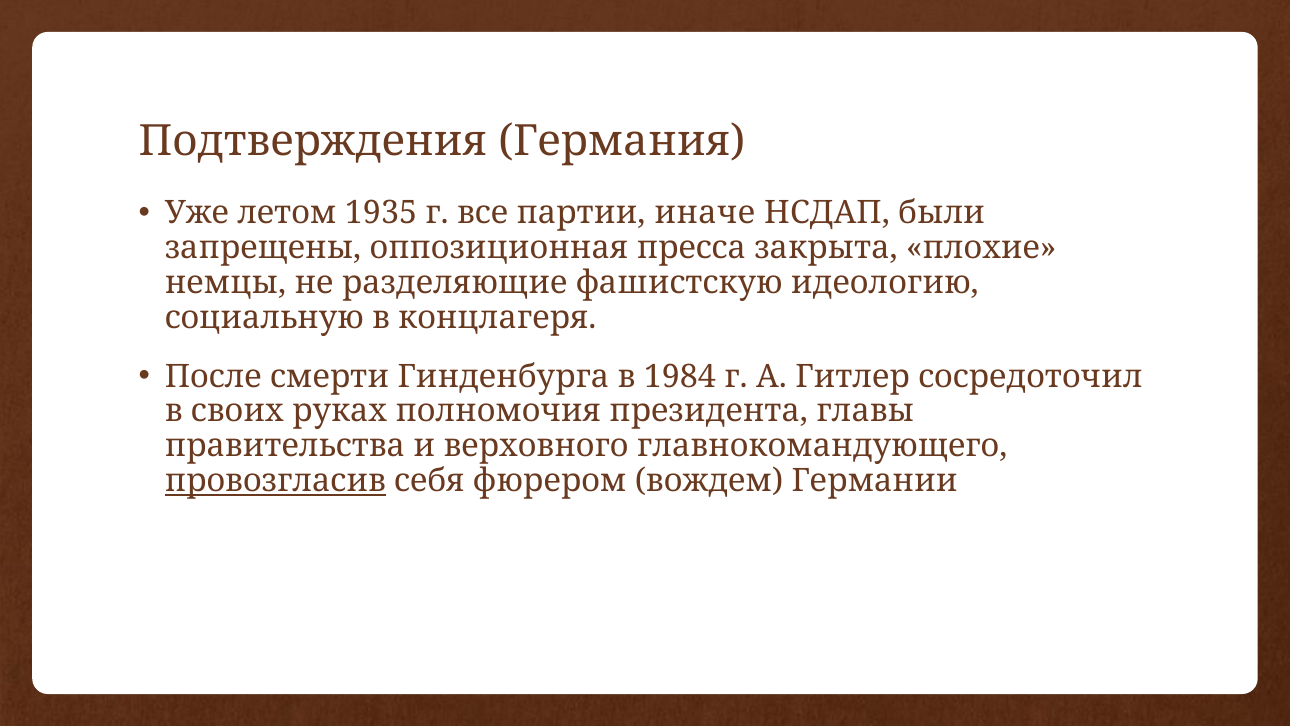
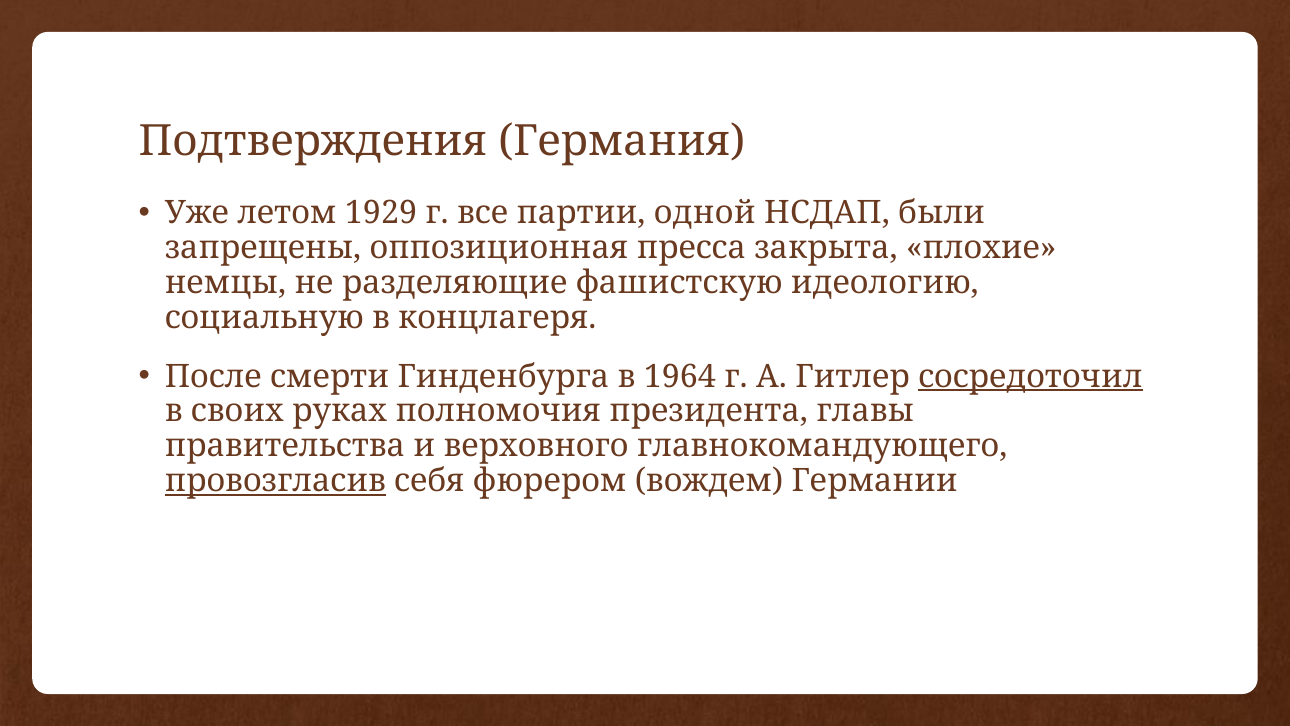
1935: 1935 -> 1929 (381, 213)
иначе: иначе -> одной (705, 213)
1984: 1984 -> 1964 (680, 376)
сосредоточил underline: none -> present (1030, 376)
